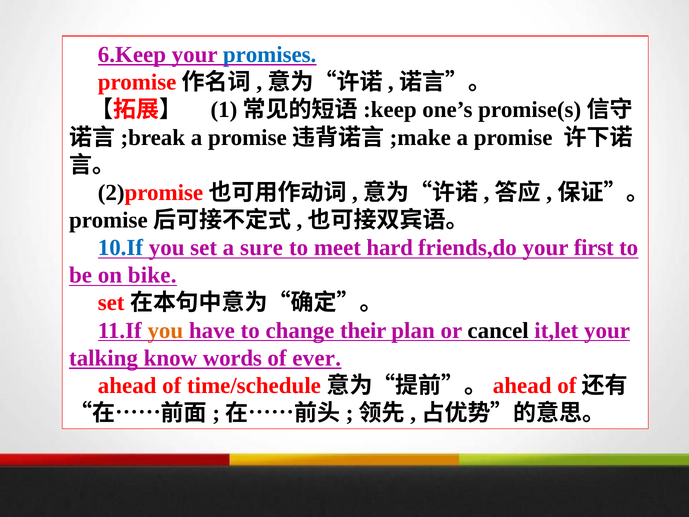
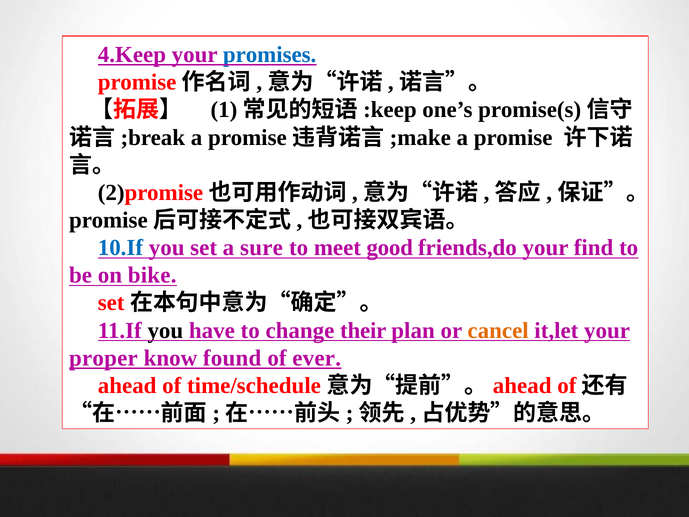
6.Keep: 6.Keep -> 4.Keep (132, 55)
hard: hard -> good (390, 248)
first: first -> find (594, 248)
you colour: orange -> black (165, 330)
cancel colour: black -> orange (498, 330)
talking: talking -> proper (103, 358)
words: words -> found (232, 358)
